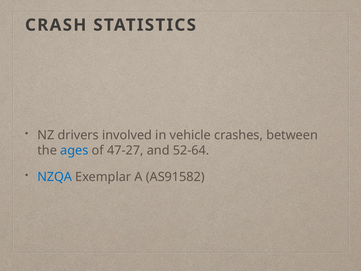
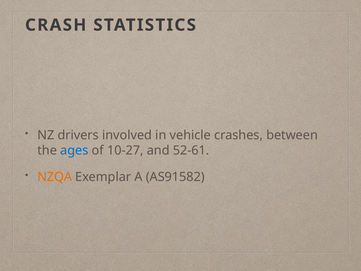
47-27: 47-27 -> 10-27 (125, 150)
52-64: 52-64 -> 52-61 (191, 150)
NZQA colour: blue -> orange (55, 177)
